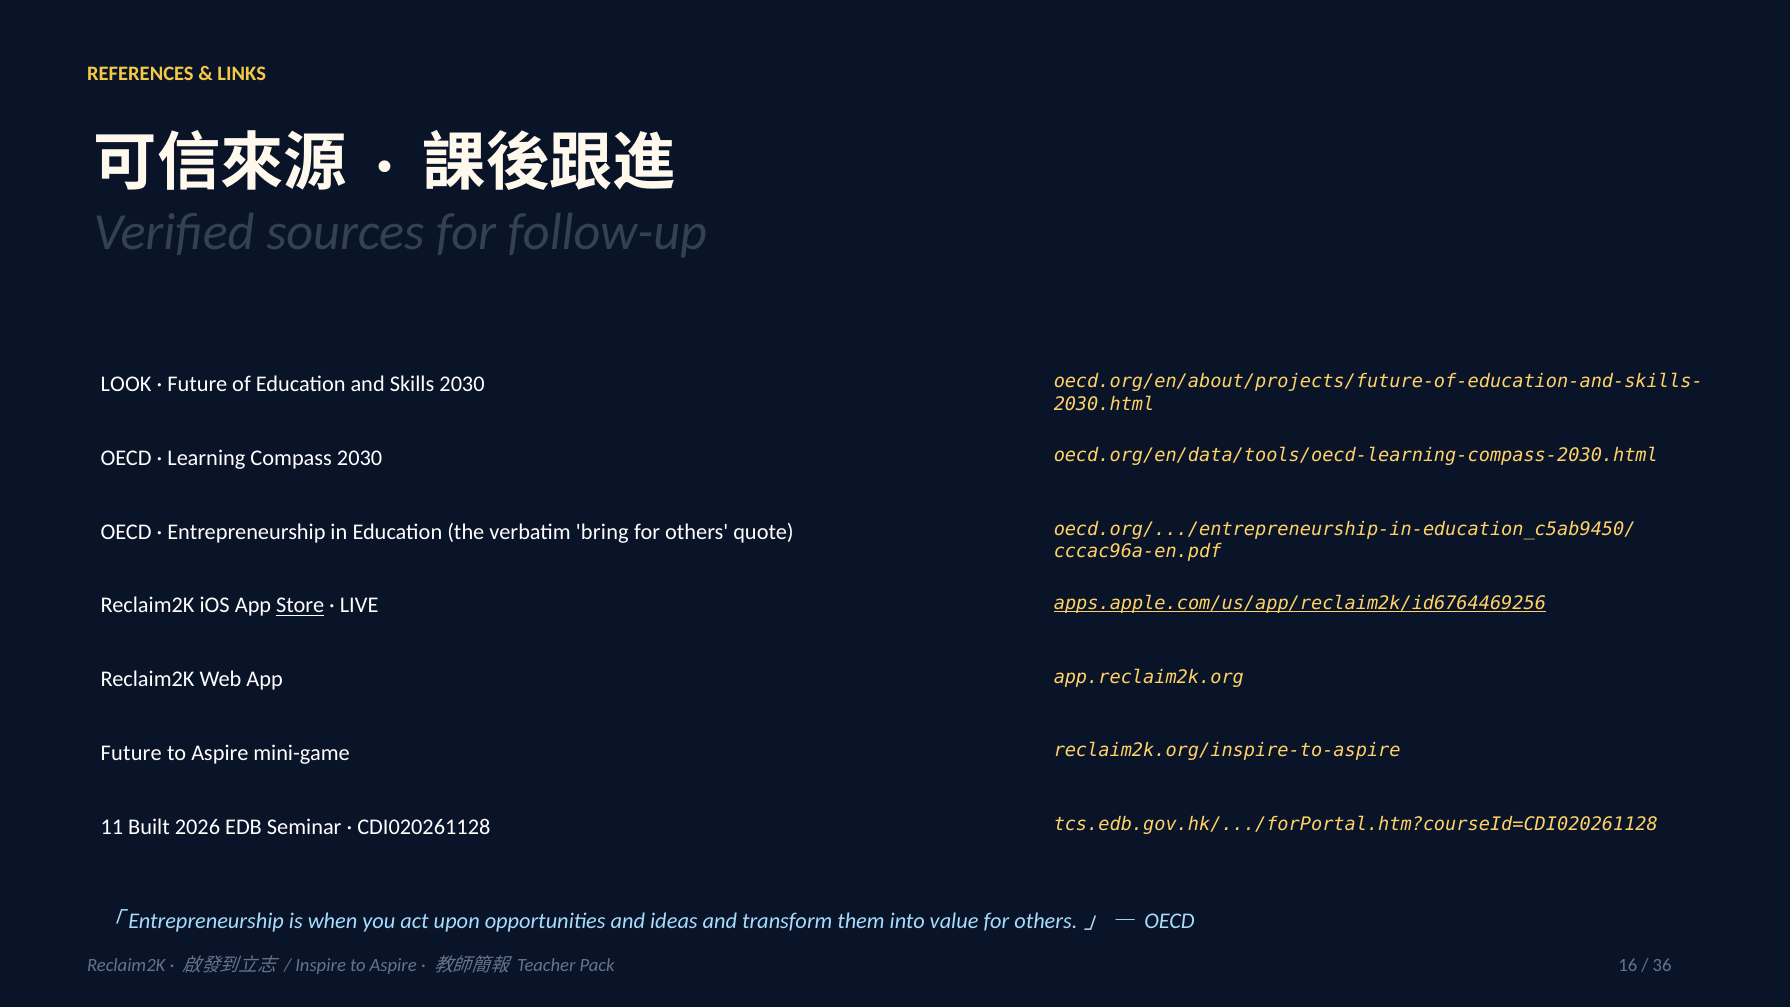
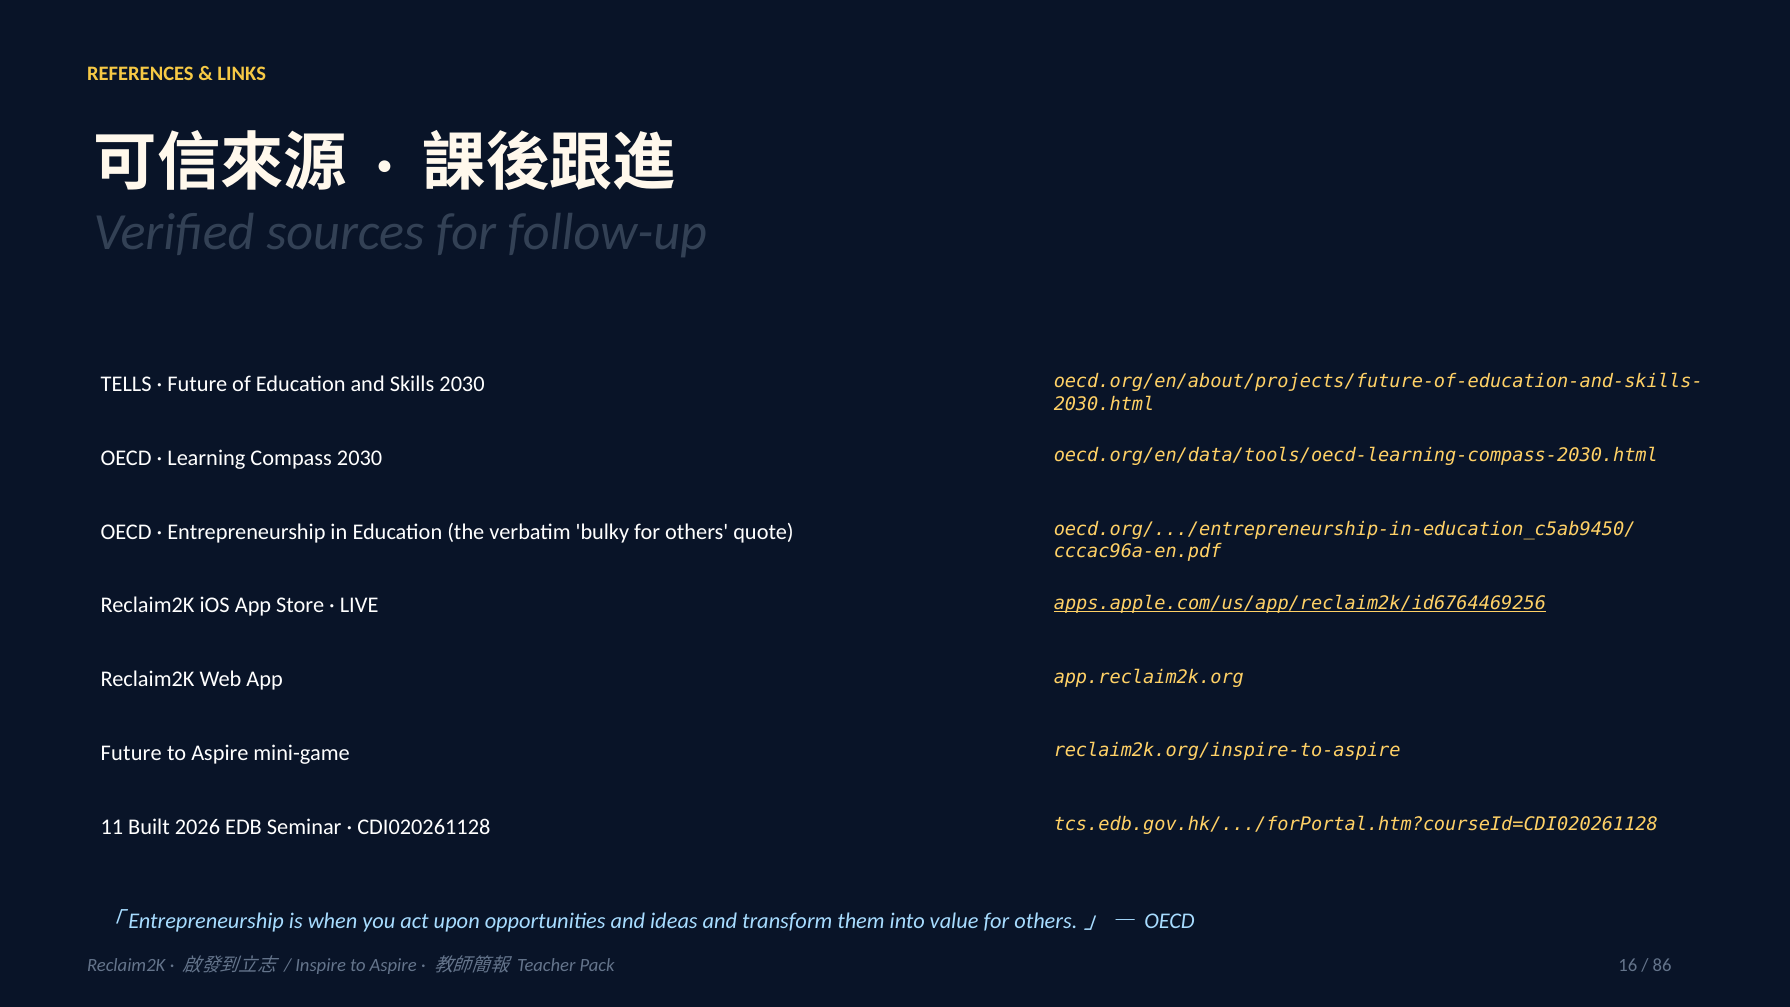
LOOK: LOOK -> TELLS (126, 384)
bring: bring -> bulky (602, 532)
Store underline: present -> none (300, 606)
36: 36 -> 86 (1662, 966)
